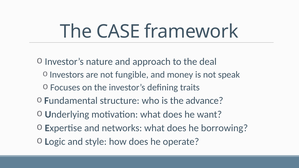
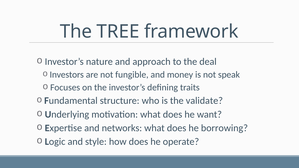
CASE: CASE -> TREE (118, 31)
advance: advance -> validate (204, 101)
